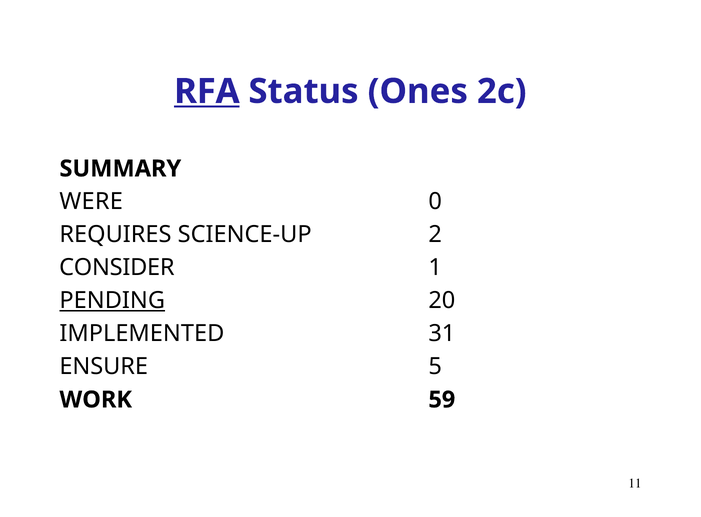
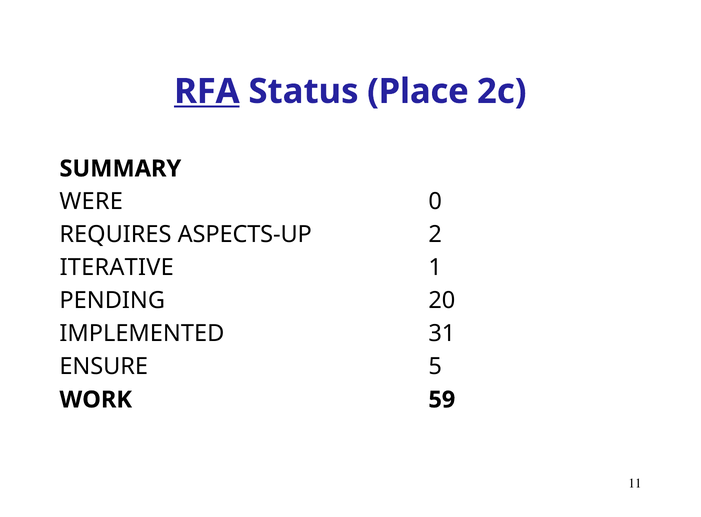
Ones: Ones -> Place (418, 91)
SCIENCE-UP: SCIENCE-UP -> ASPECTS-UP (245, 234)
CONSIDER: CONSIDER -> ITERATIVE (117, 267)
PENDING underline: present -> none (112, 300)
